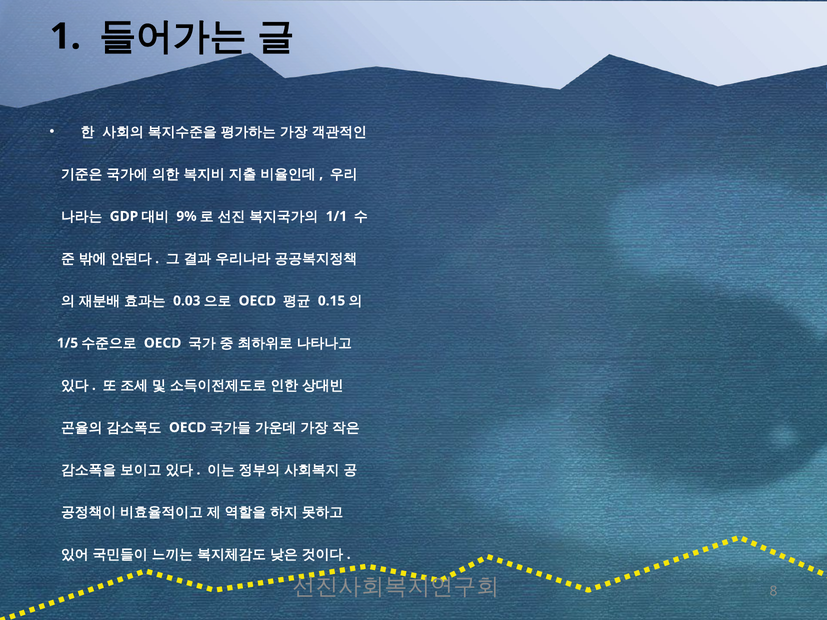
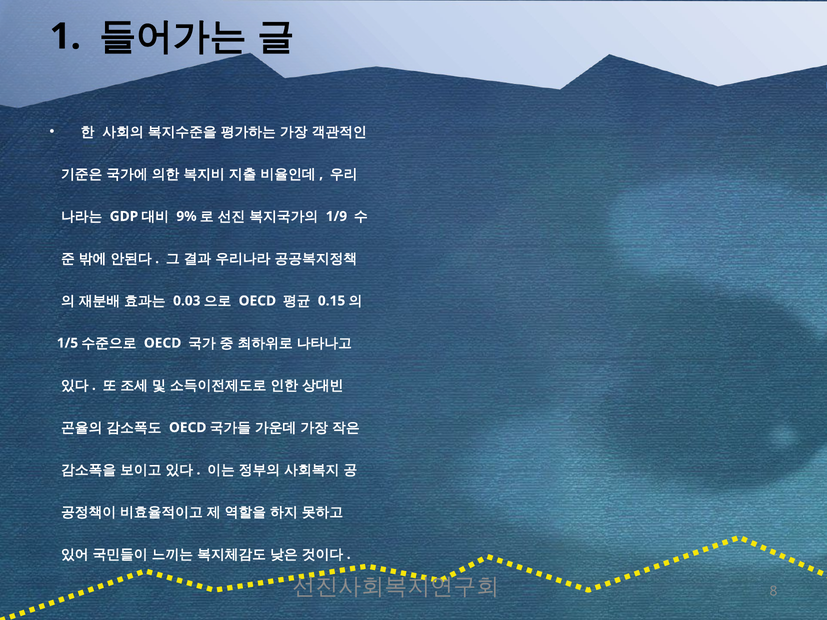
1/1: 1/1 -> 1/9 (336, 216)
